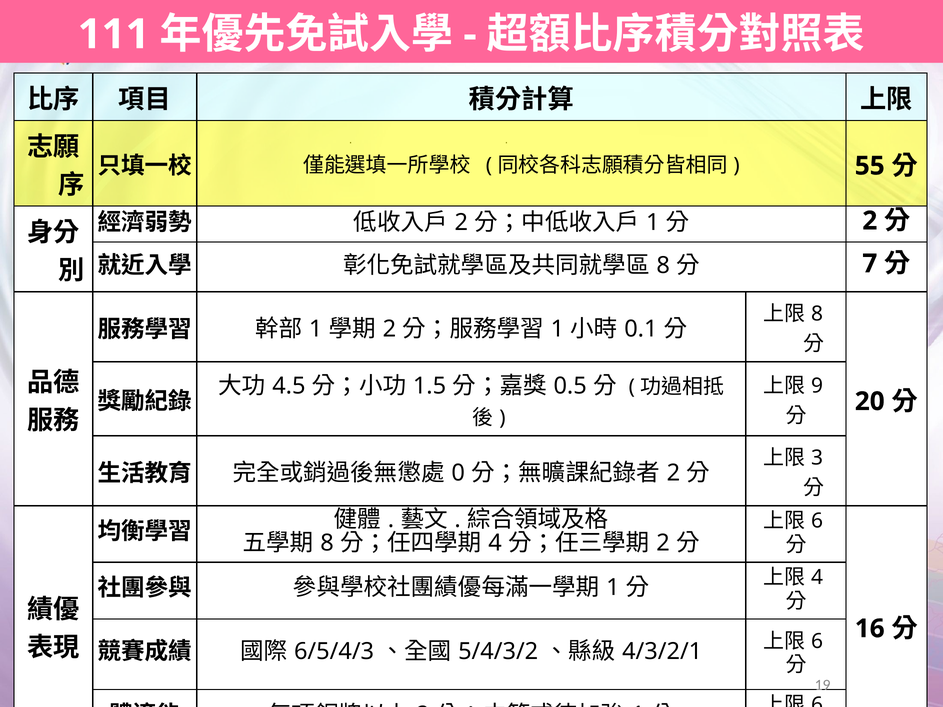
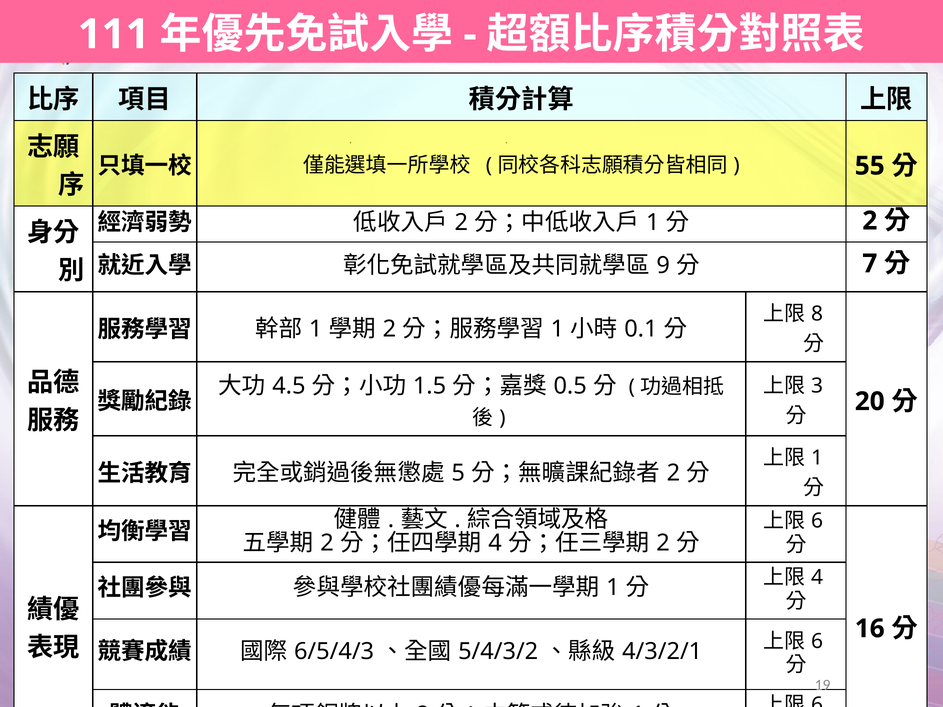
8: 8 -> 9 (663, 265)
9: 9 -> 3 (817, 386)
3: 3 -> 1 (817, 458)
0: 0 -> 5 (458, 473)
8: 8 -> 2 (327, 543)
